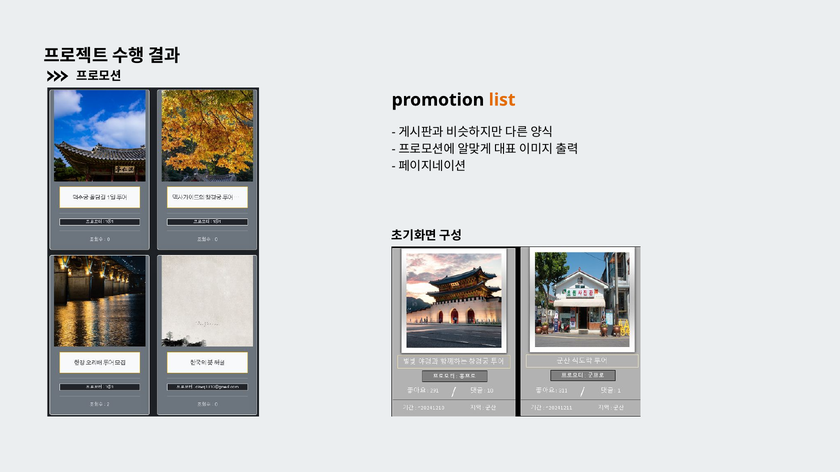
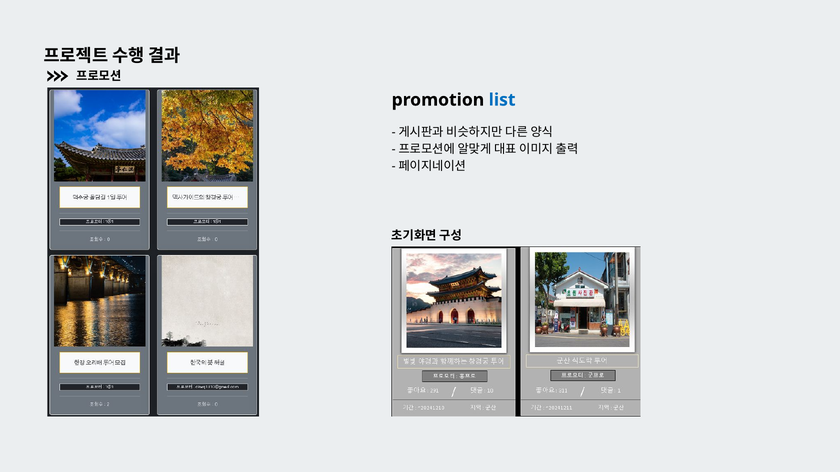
list colour: orange -> blue (502, 100)
